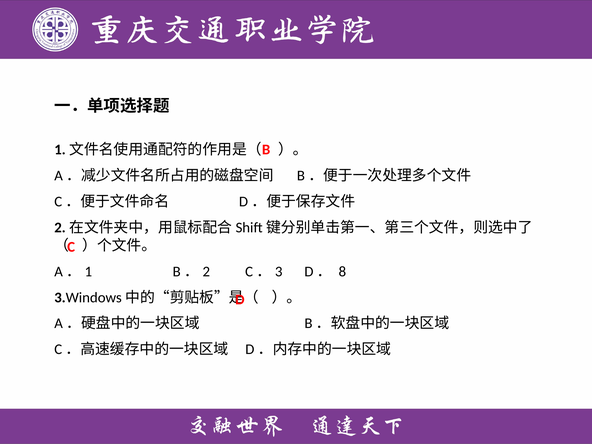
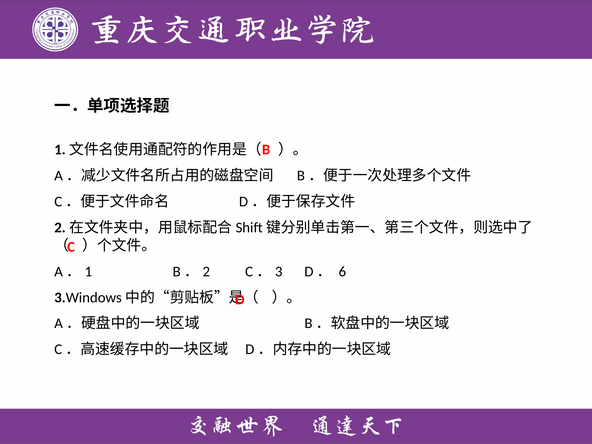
8: 8 -> 6 (342, 271)
